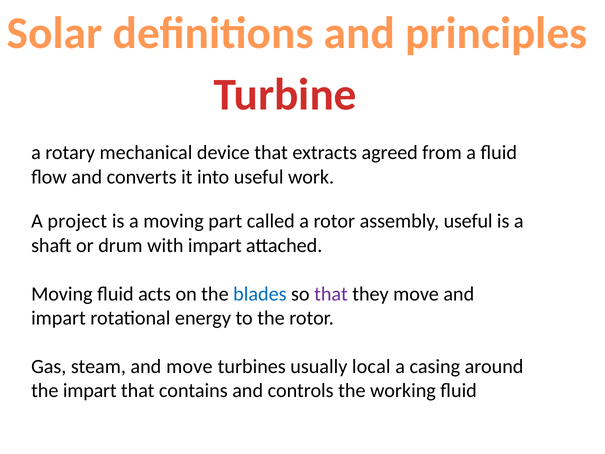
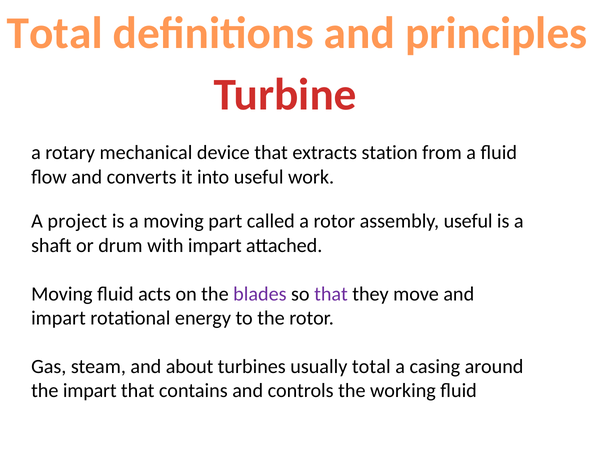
Solar: Solar -> Total (55, 33)
agreed: agreed -> station (390, 153)
blades colour: blue -> purple (260, 294)
and move: move -> about (190, 366)
usually local: local -> total (371, 366)
